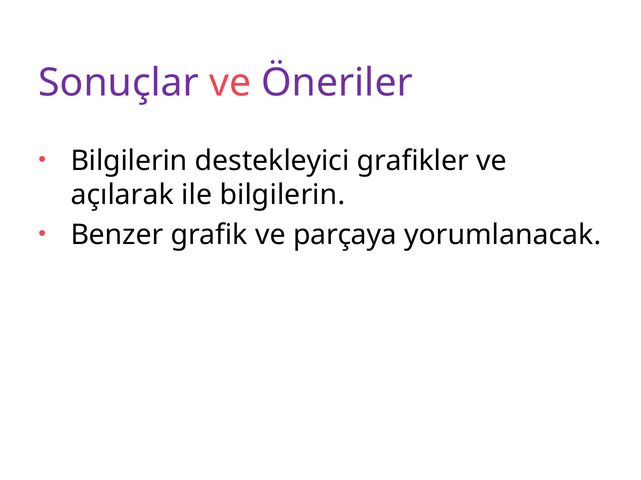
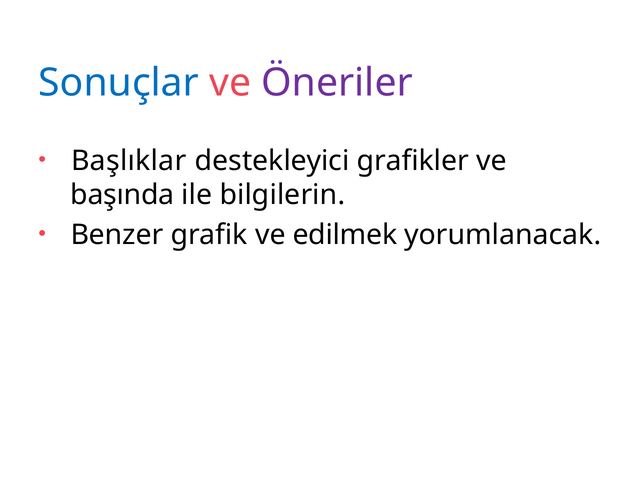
Sonuçlar colour: purple -> blue (119, 83)
Bilgilerin: Bilgilerin -> Başlıklar (129, 161)
açılarak: açılarak -> başında (122, 195)
parçaya: parçaya -> edilmek (345, 235)
